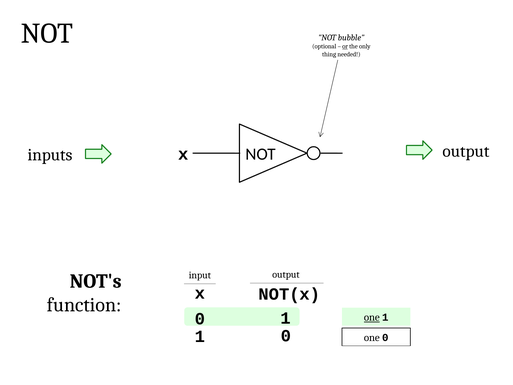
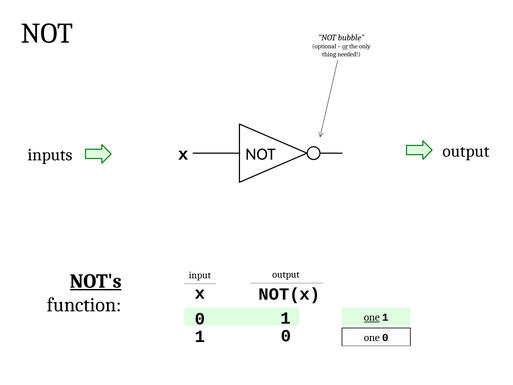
NOT's underline: none -> present (96, 281)
